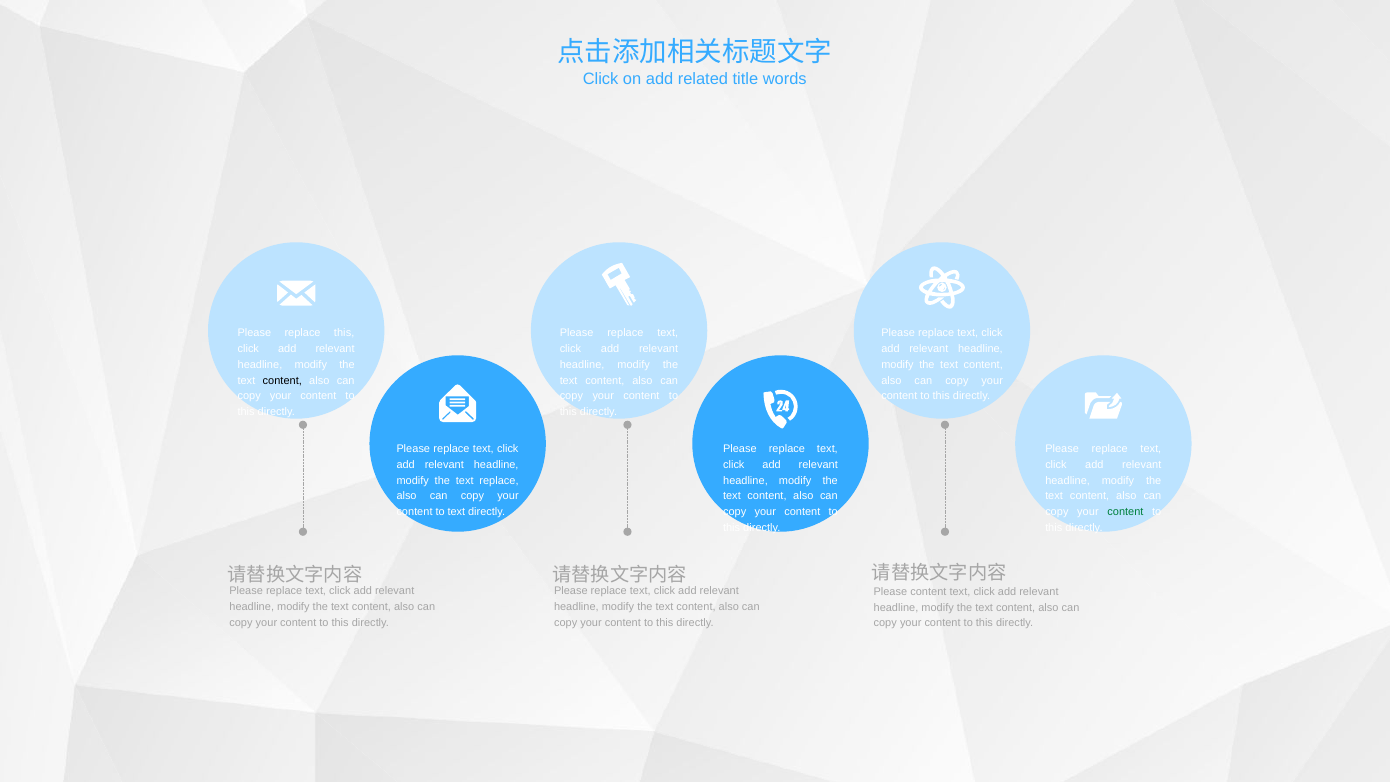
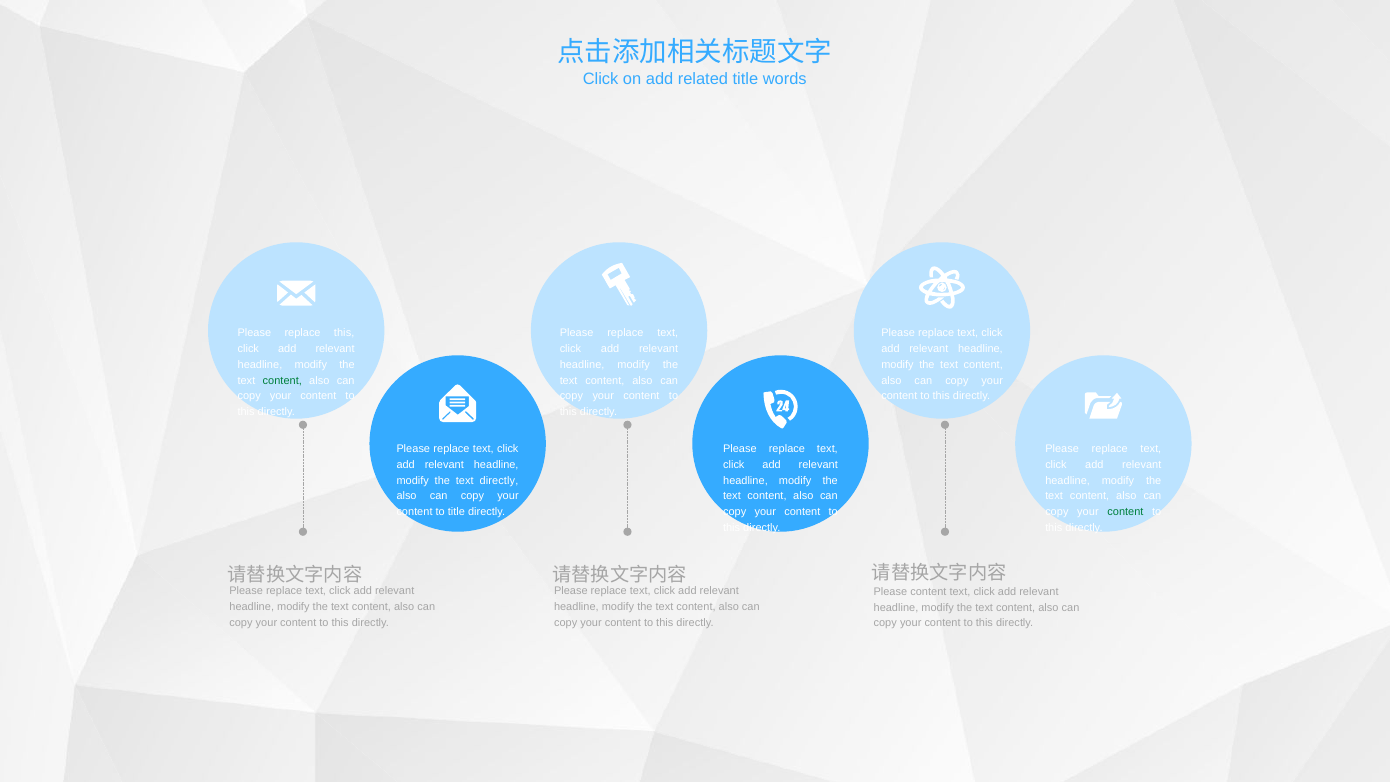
content colour: black -> green (282, 380)
text replace: replace -> directly (499, 480)
to text: text -> title (456, 512)
